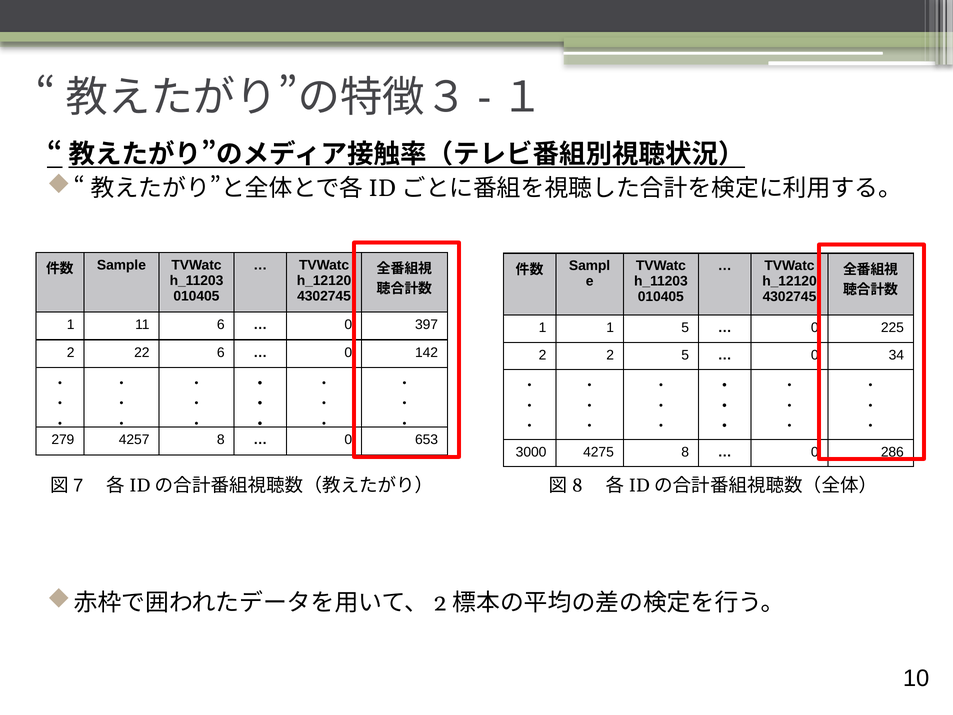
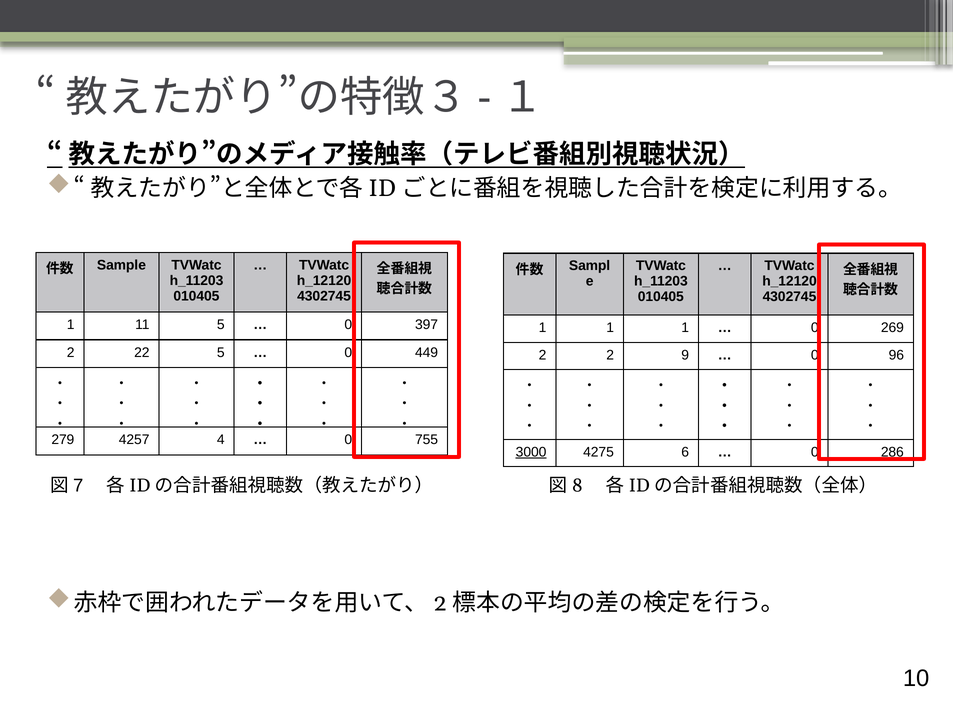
11 6: 6 -> 5 (221, 325)
1 1 5: 5 -> 1 (685, 328)
225: 225 -> 269 (892, 328)
22 6: 6 -> 5 (221, 352)
142: 142 -> 449 (427, 352)
2 5: 5 -> 9 (685, 355)
34: 34 -> 96 (896, 355)
4257 8: 8 -> 4 (221, 440)
653: 653 -> 755 (427, 440)
3000 underline: none -> present (531, 452)
4275 8: 8 -> 6 (685, 452)
